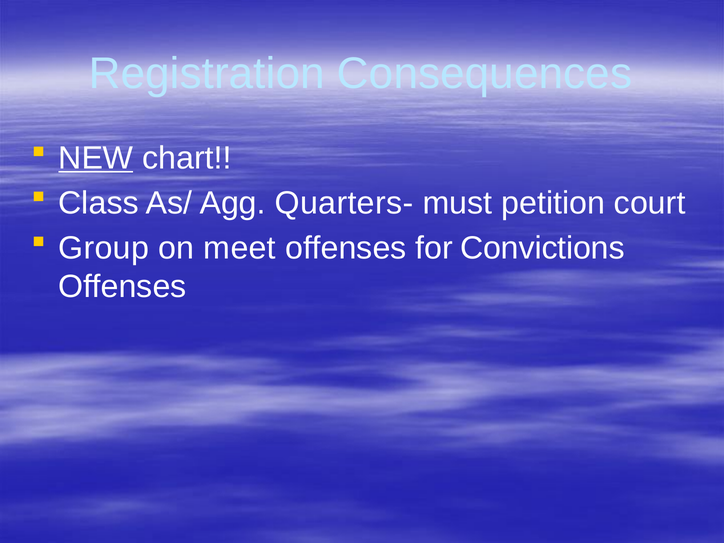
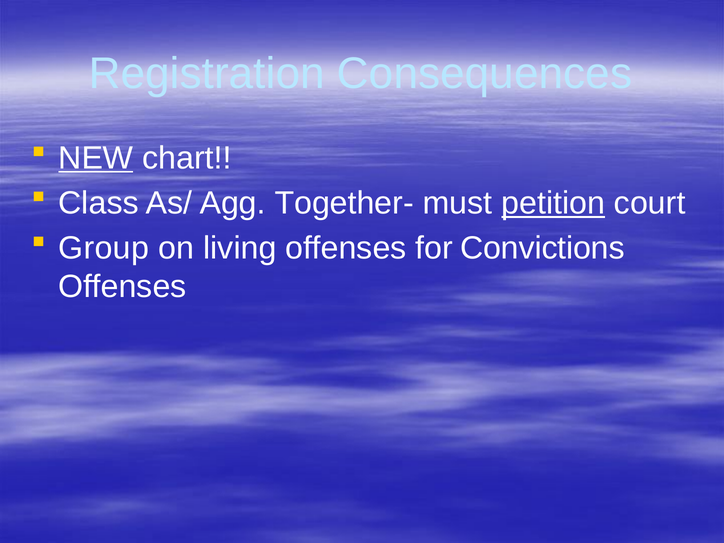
Quarters-: Quarters- -> Together- (344, 203)
petition underline: none -> present (553, 203)
meet: meet -> living (240, 248)
